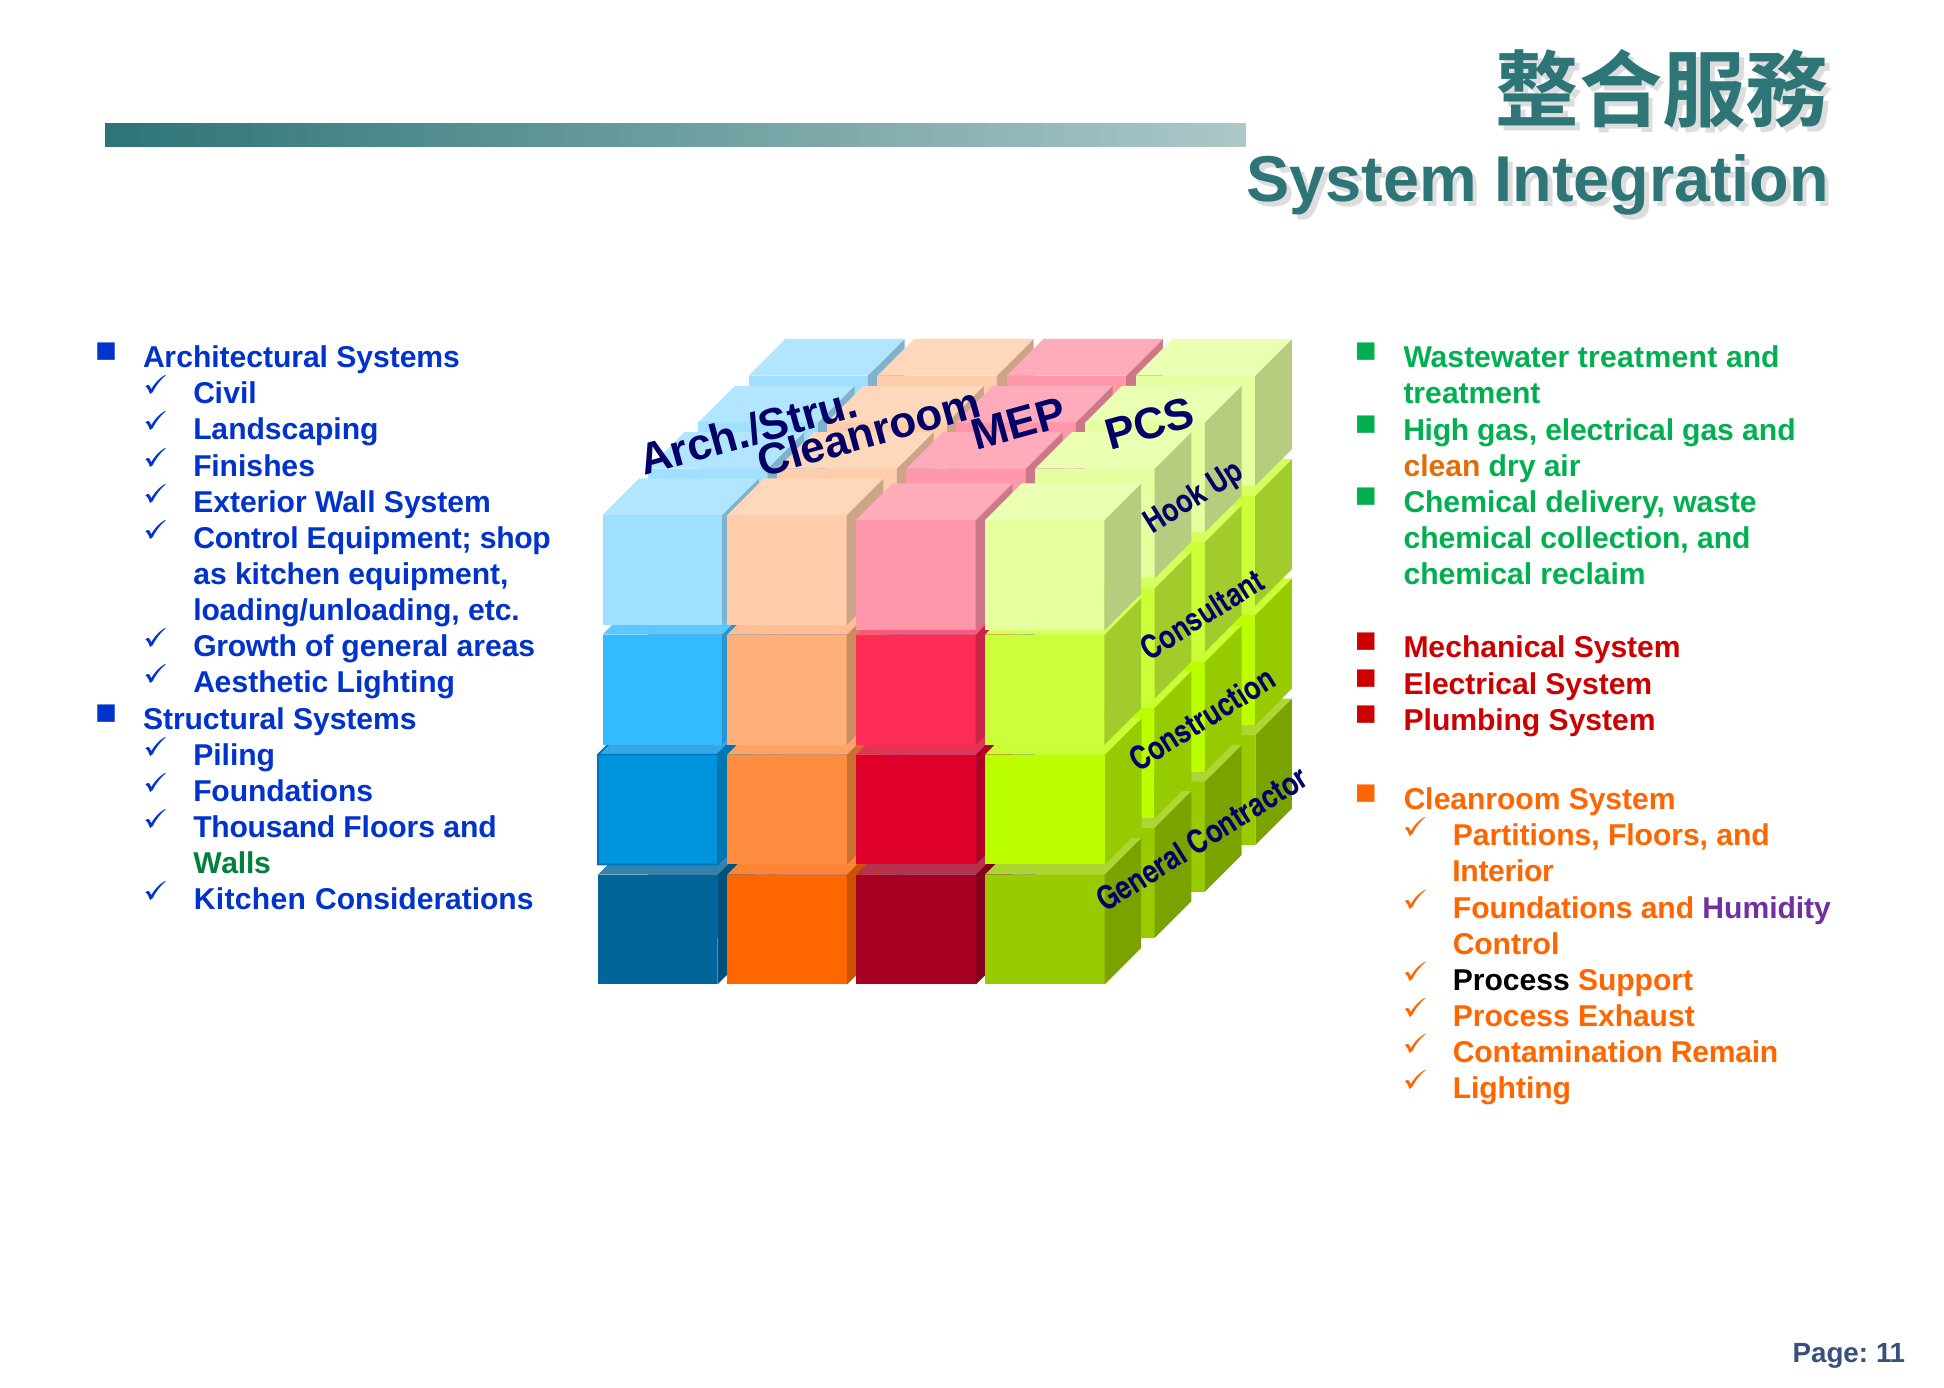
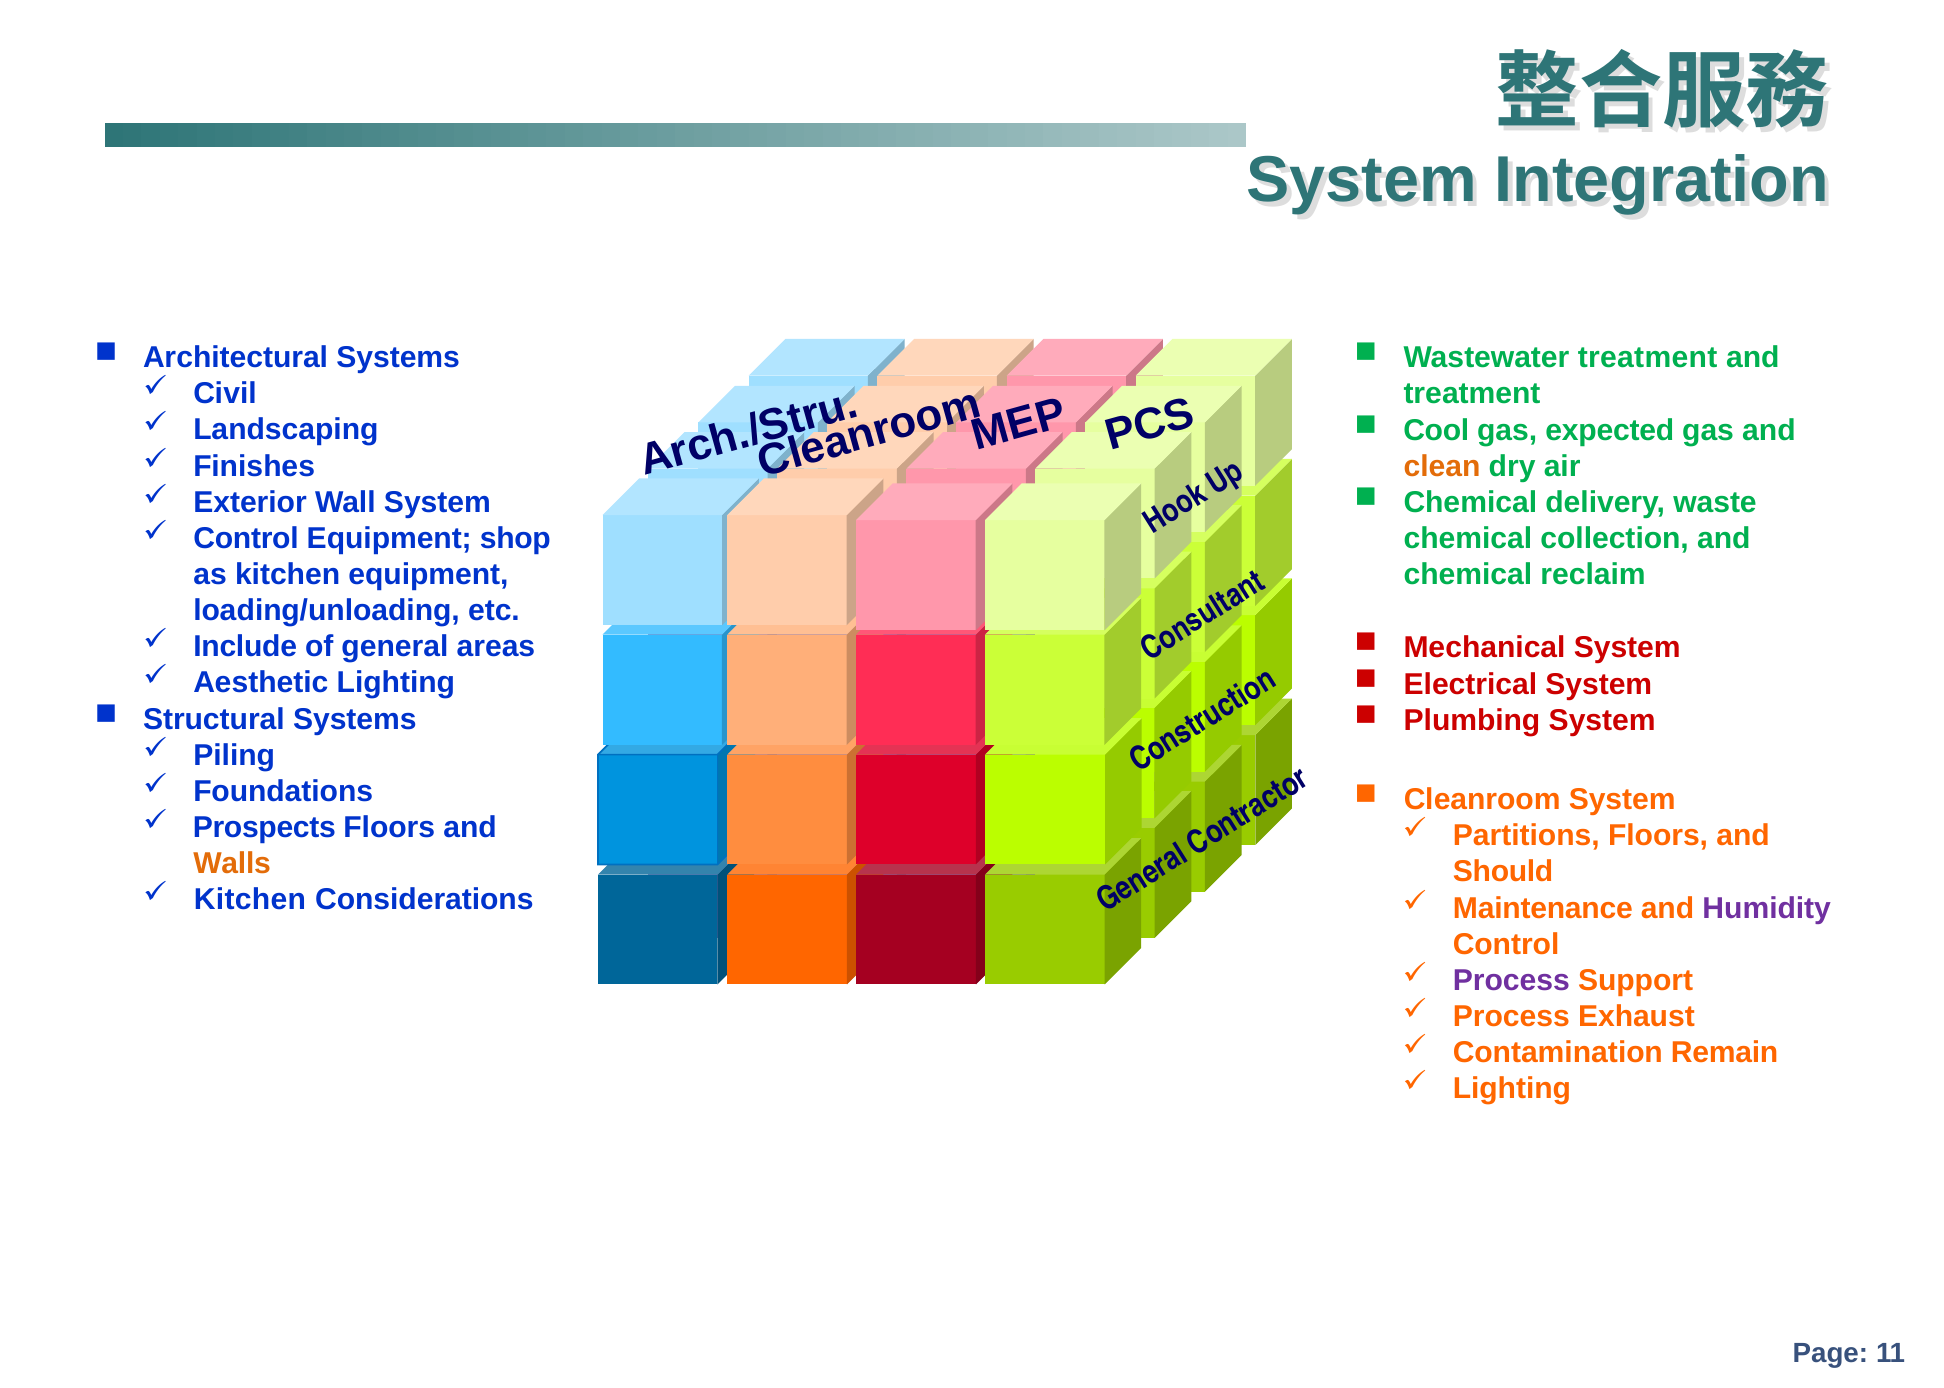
High: High -> Cool (1436, 430)
gas electrical: electrical -> expected (1610, 430)
Growth: Growth -> Include (245, 647)
Thousand: Thousand -> Prospects (264, 828)
Walls colour: green -> orange (232, 864)
Interior: Interior -> Should (1503, 872)
Foundations: Foundations -> Maintenance (1543, 908)
Process colour: black -> purple (1511, 981)
